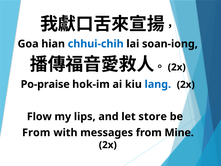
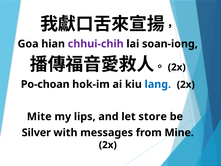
chhui-chih colour: blue -> purple (96, 44)
Po-praise: Po-praise -> Po-choan (45, 84)
Flow: Flow -> Mite (39, 116)
From: From -> Silver (36, 132)
